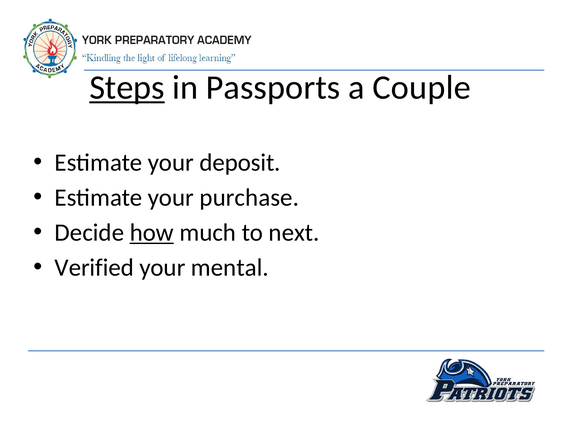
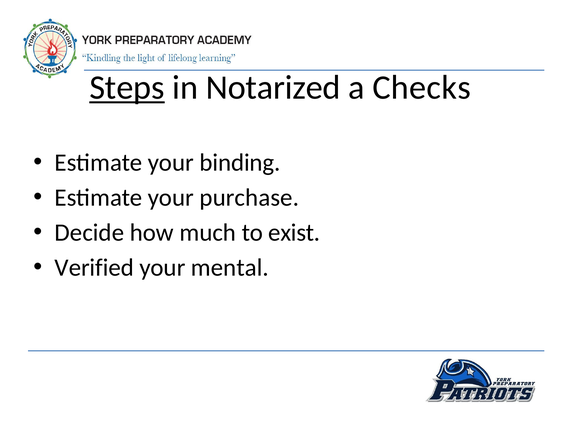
Passports: Passports -> Notarized (273, 87)
Couple: Couple -> Checks (422, 87)
deposit: deposit -> binding (240, 163)
how underline: present -> none (152, 232)
next: next -> exist (294, 232)
